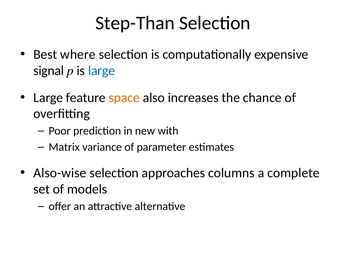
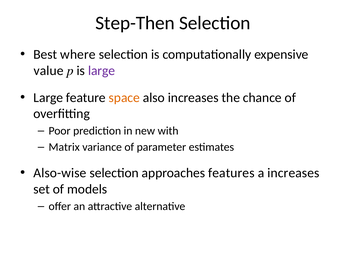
Step-Than: Step-Than -> Step-Then (135, 23)
signal: signal -> value (49, 71)
large colour: blue -> purple (102, 71)
columns: columns -> features (231, 173)
a complete: complete -> increases (293, 173)
